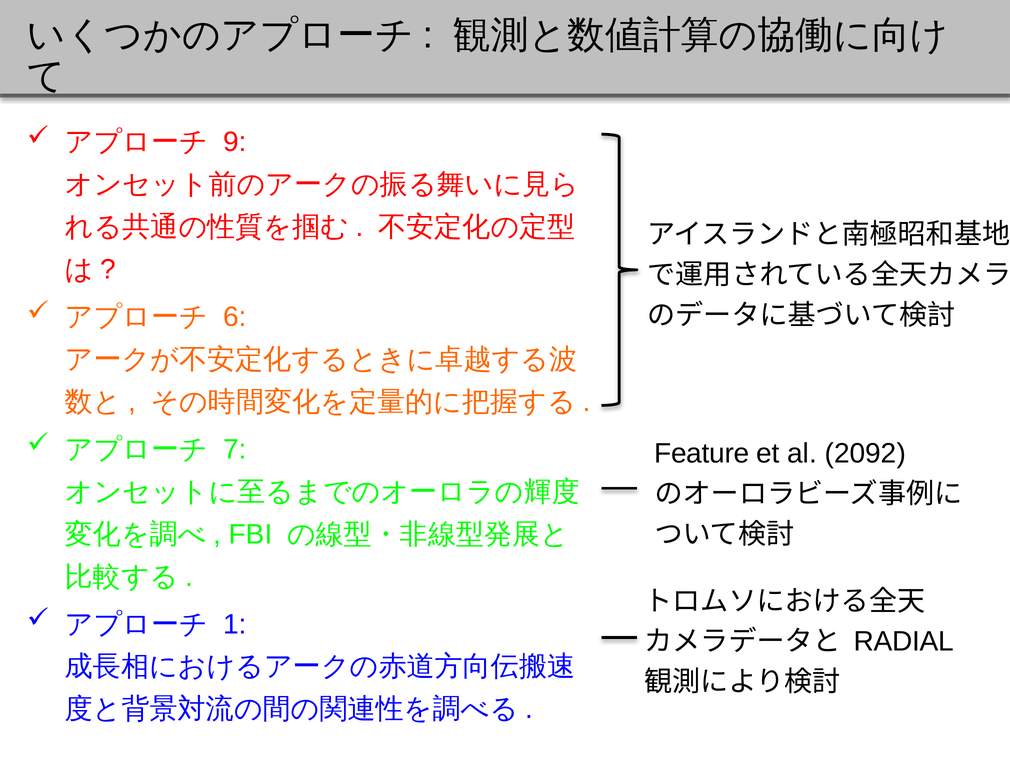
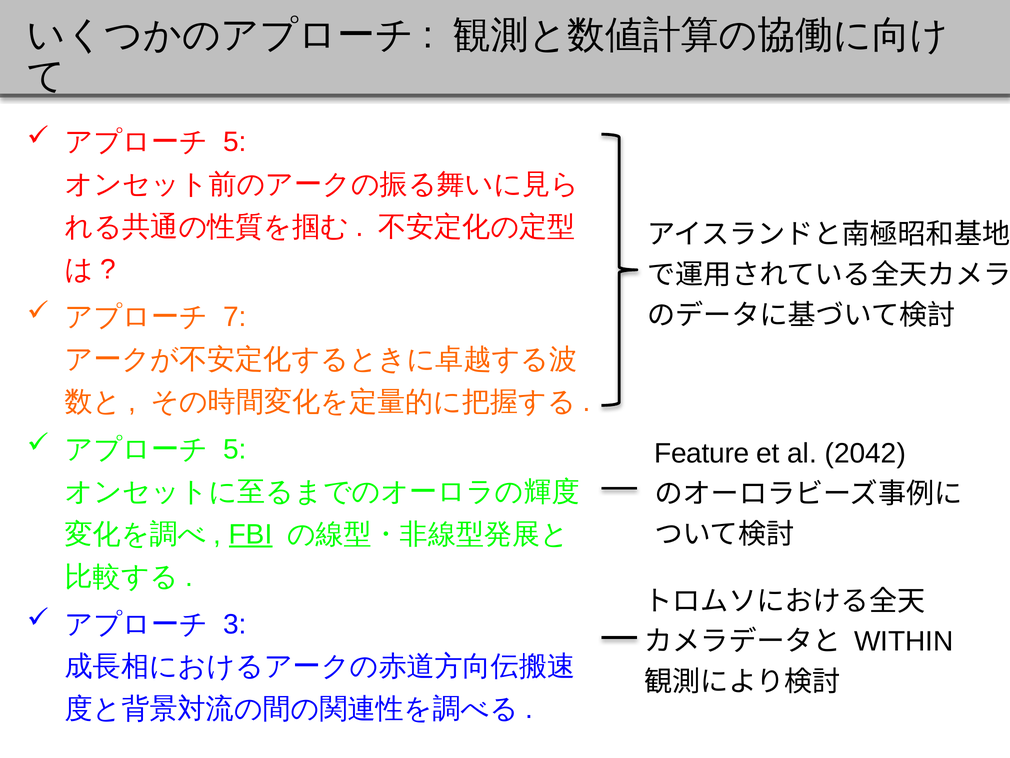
9: 9 -> 5 (235, 142)
6: 6 -> 7 (235, 317)
7: 7 -> 5 (235, 449)
2092: 2092 -> 2042 (865, 453)
FBI underline: none -> present (251, 534)
1: 1 -> 3 (235, 624)
RADIAL: RADIAL -> WITHIN (904, 641)
